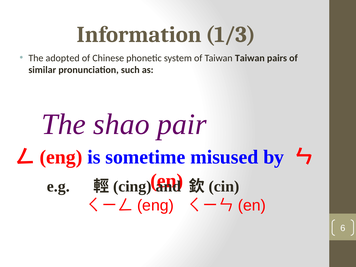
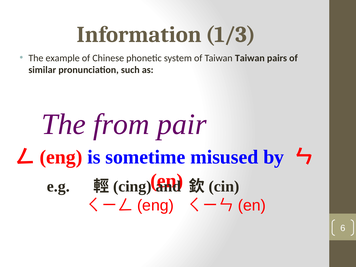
adopted: adopted -> example (63, 58)
shao: shao -> from (121, 124)
